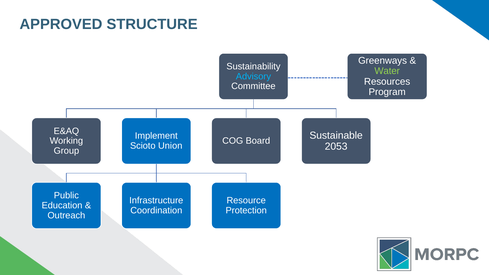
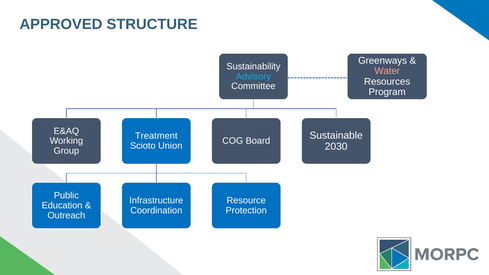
Water colour: light green -> pink (387, 71)
Implement: Implement -> Treatment (156, 136)
2053: 2053 -> 2030 (336, 146)
